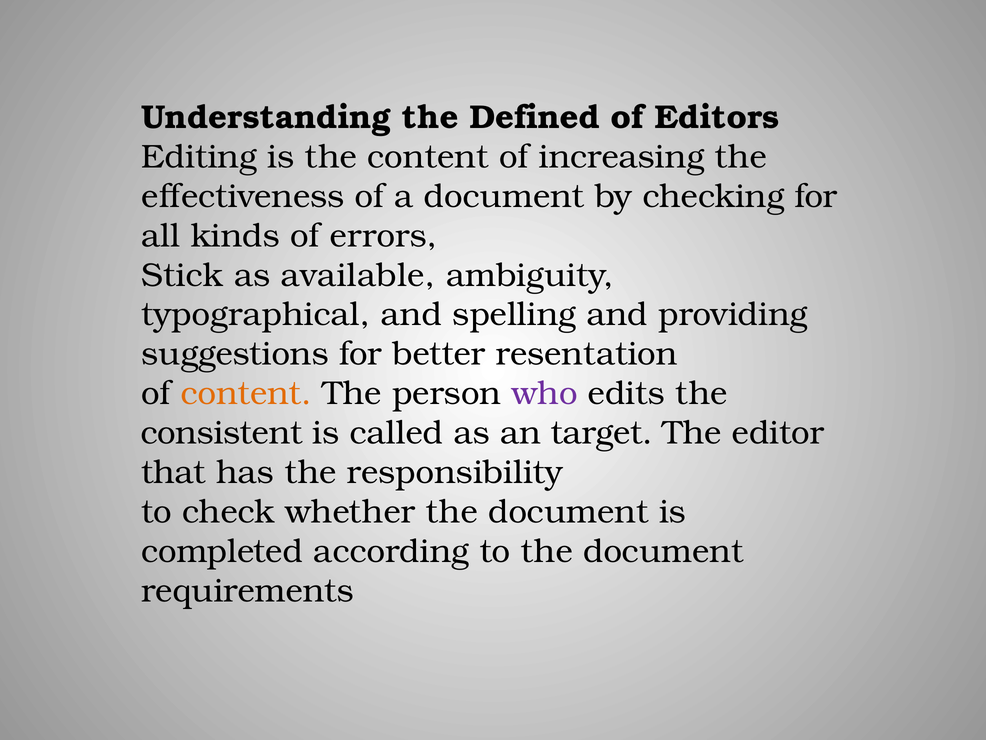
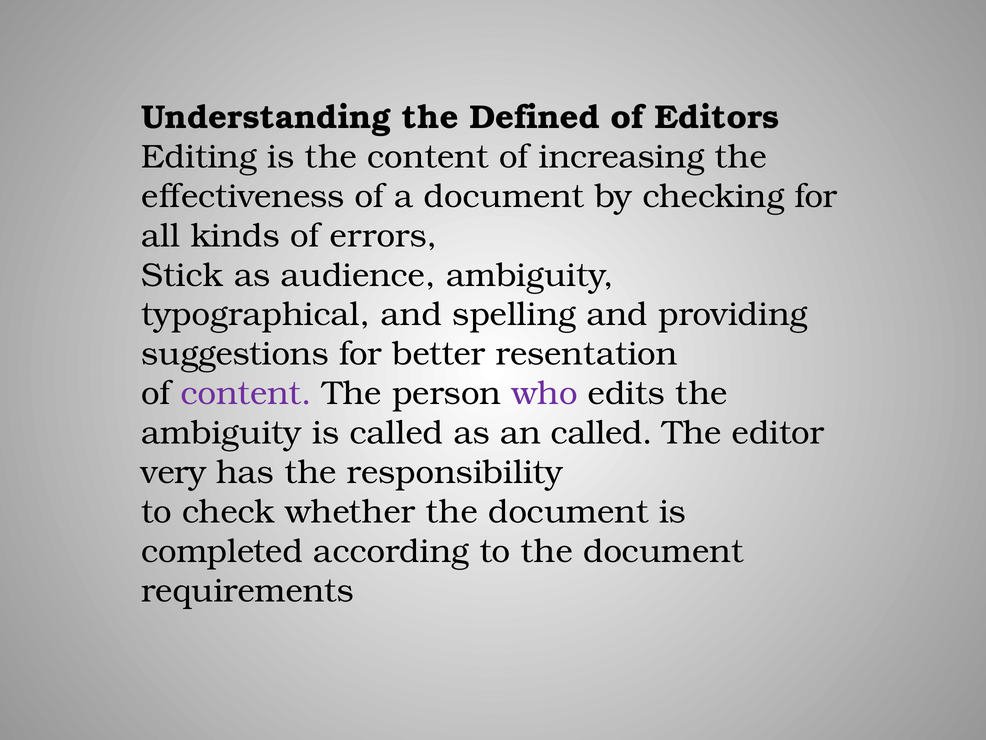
available: available -> audience (358, 275)
content colour: orange -> purple (246, 393)
consistent: consistent -> ambiguity (221, 433)
an target: target -> called (602, 433)
that: that -> very (174, 472)
